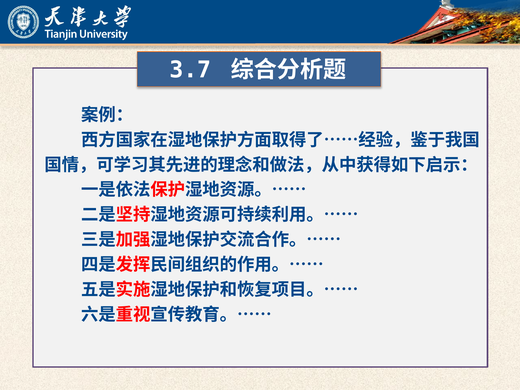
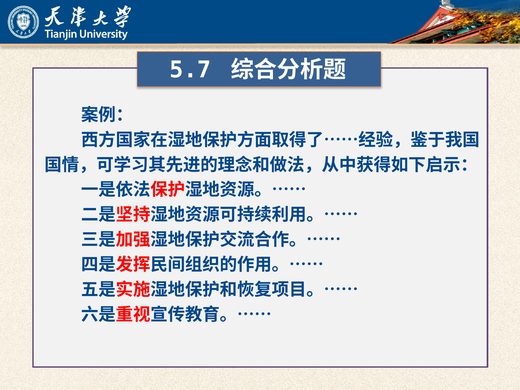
3.7: 3.7 -> 5.7 (190, 70)
